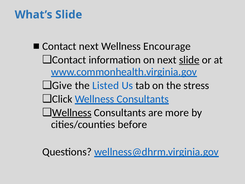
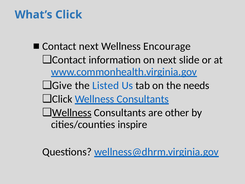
What’s Slide: Slide -> Click (69, 15)
slide underline: present -> none (189, 60)
stress: stress -> needs (196, 85)
more: more -> other (177, 113)
before: before -> inspire (132, 124)
